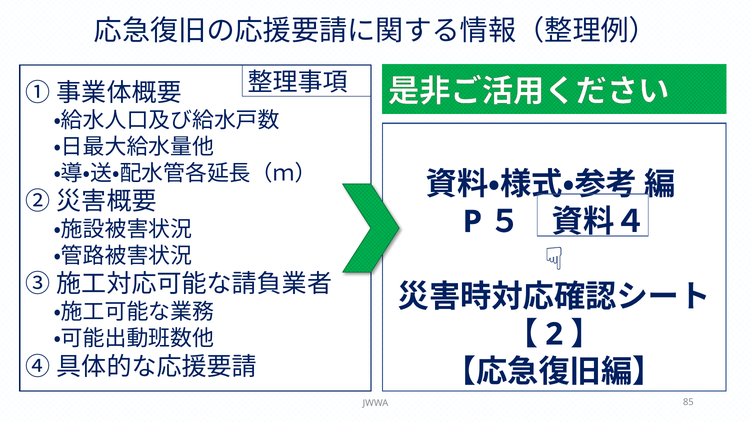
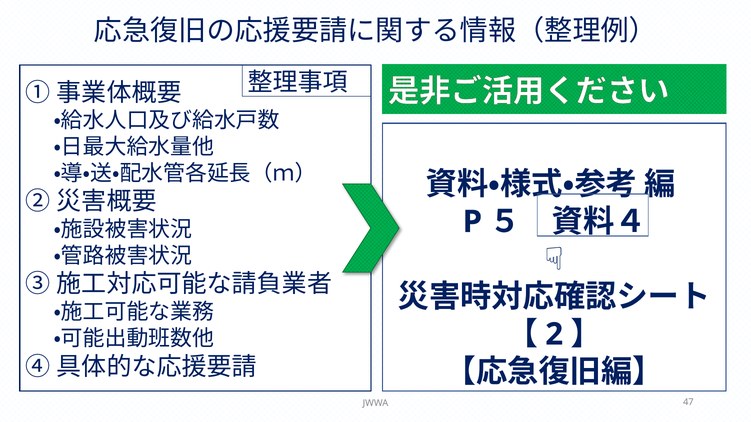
85: 85 -> 47 (688, 403)
